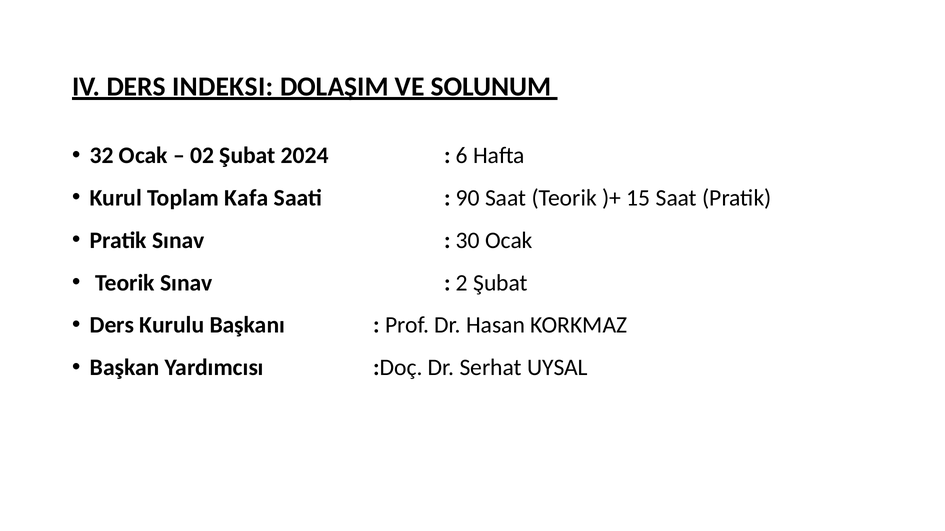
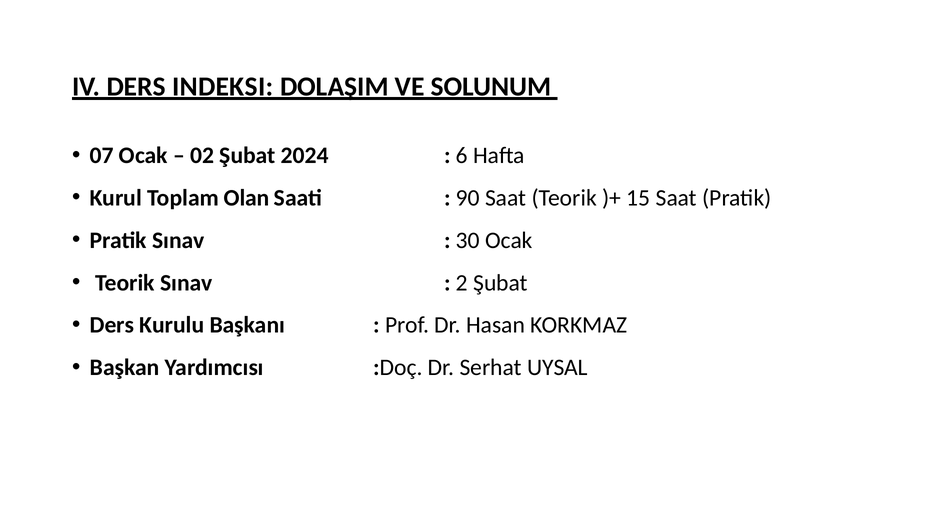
32: 32 -> 07 (102, 155)
Kafa: Kafa -> Olan (247, 198)
